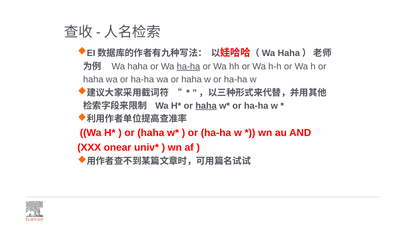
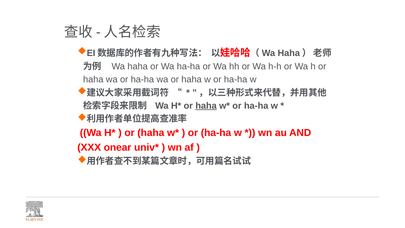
ha-ha underline: present -> none (188, 66)
